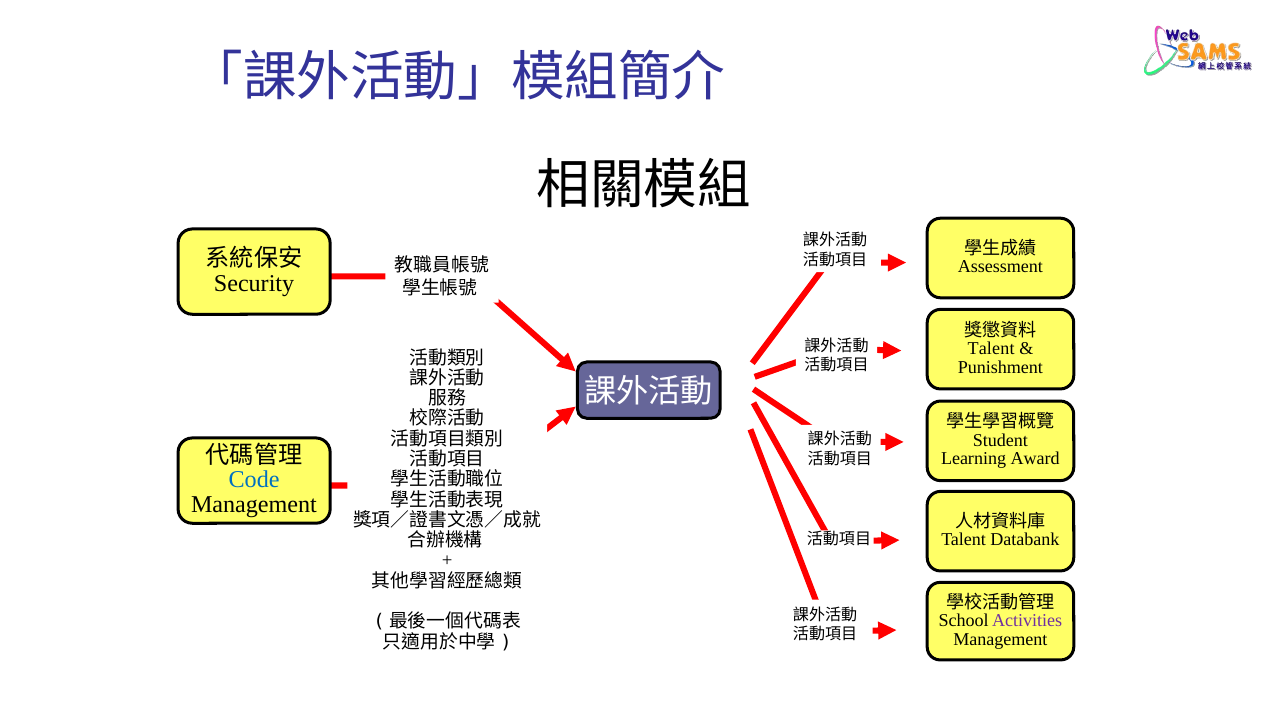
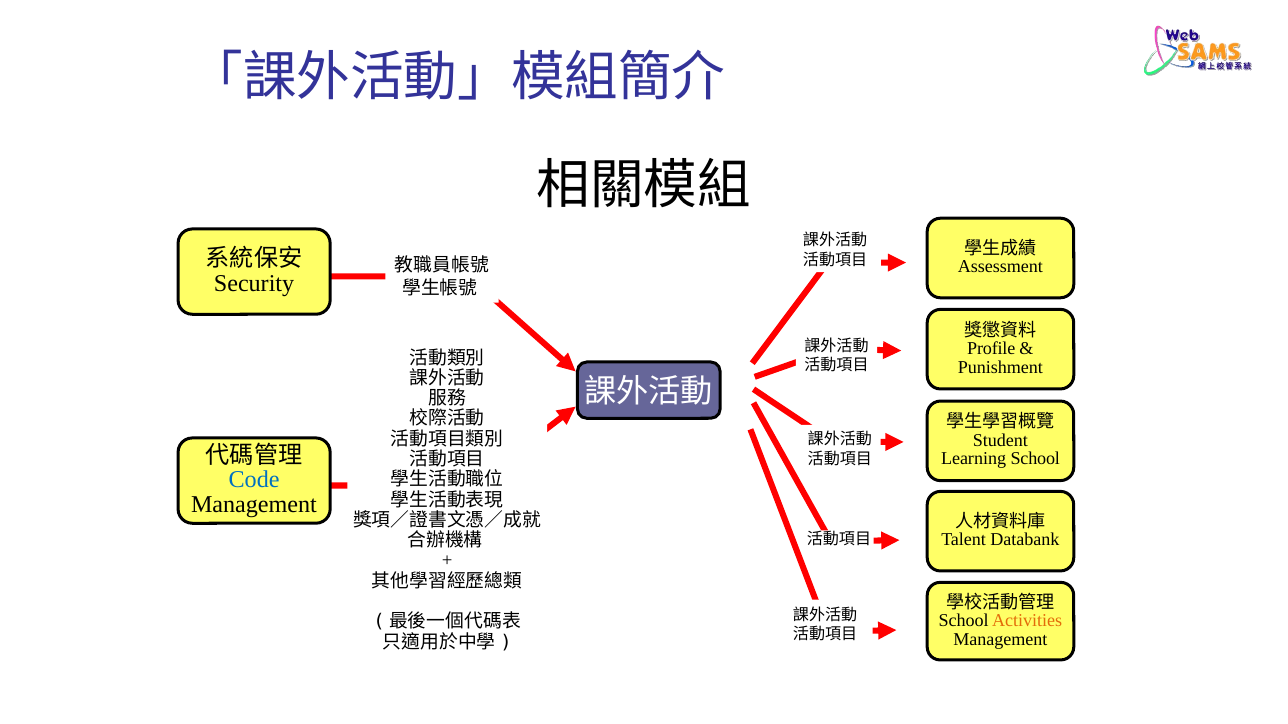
Talent: Talent -> Profile (991, 349)
Learning Award: Award -> School (1035, 459)
Activities colour: purple -> orange (1027, 621)
